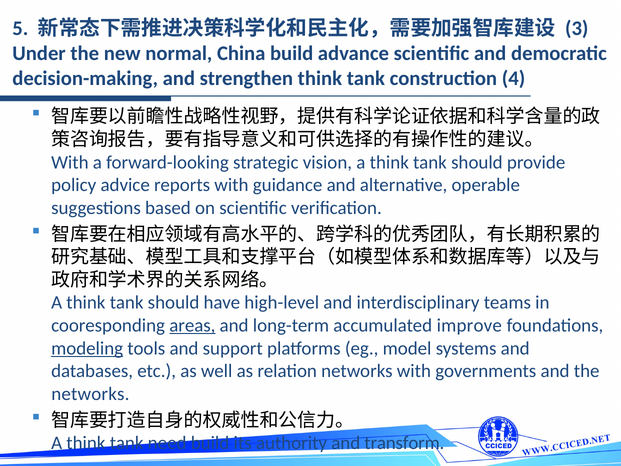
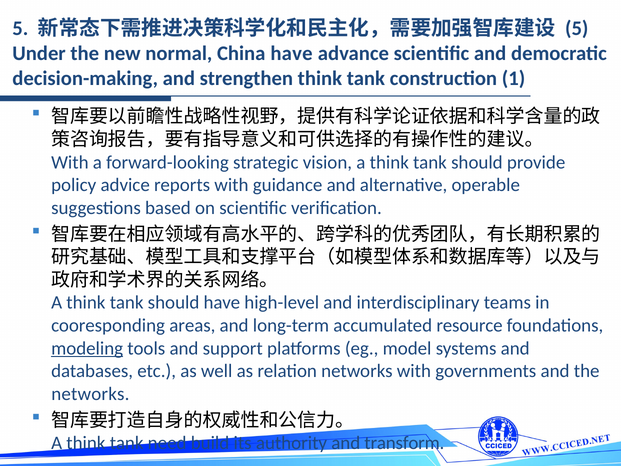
3: 3 -> 5 (577, 29)
China build: build -> have (292, 53)
4: 4 -> 1 (514, 78)
areas underline: present -> none (192, 325)
improve: improve -> resource (469, 325)
